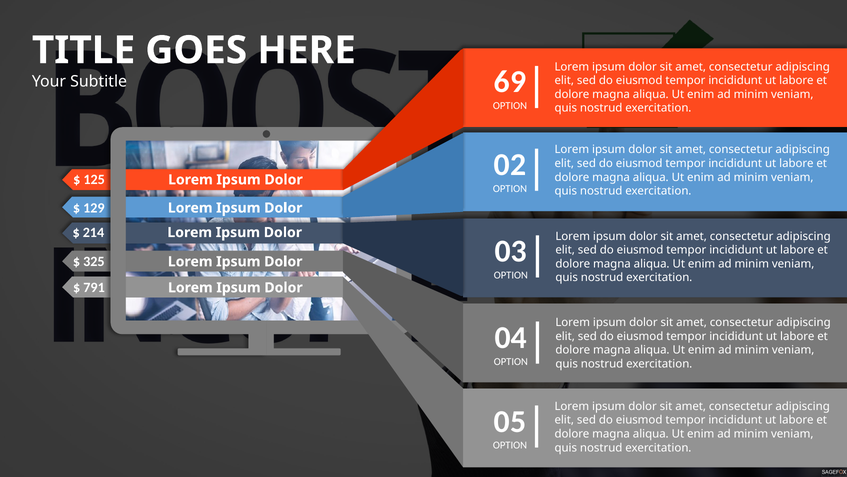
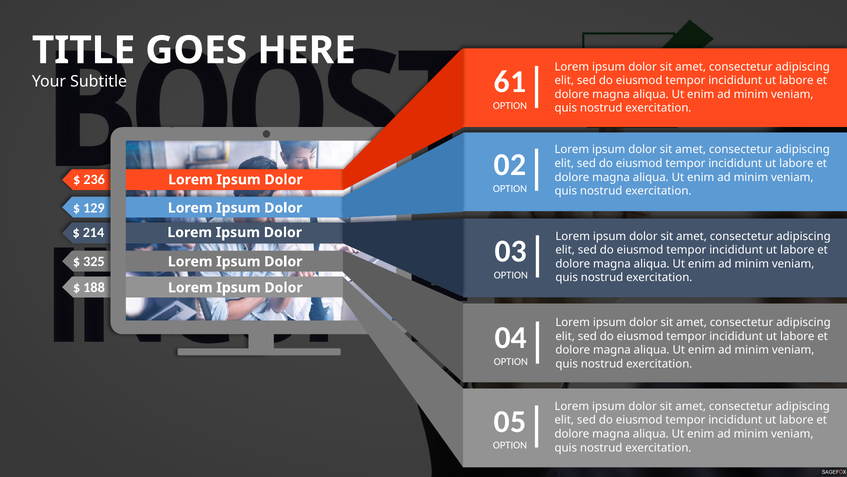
69: 69 -> 61 (510, 82)
125: 125 -> 236 (94, 179)
791: 791 -> 188 (94, 287)
